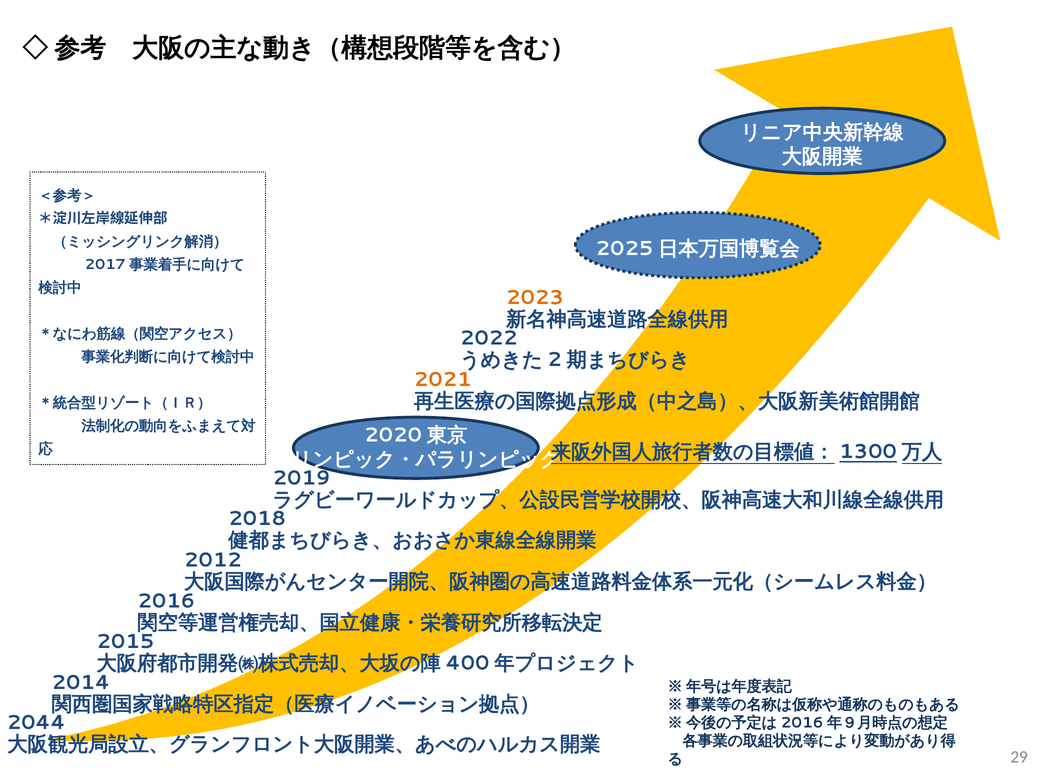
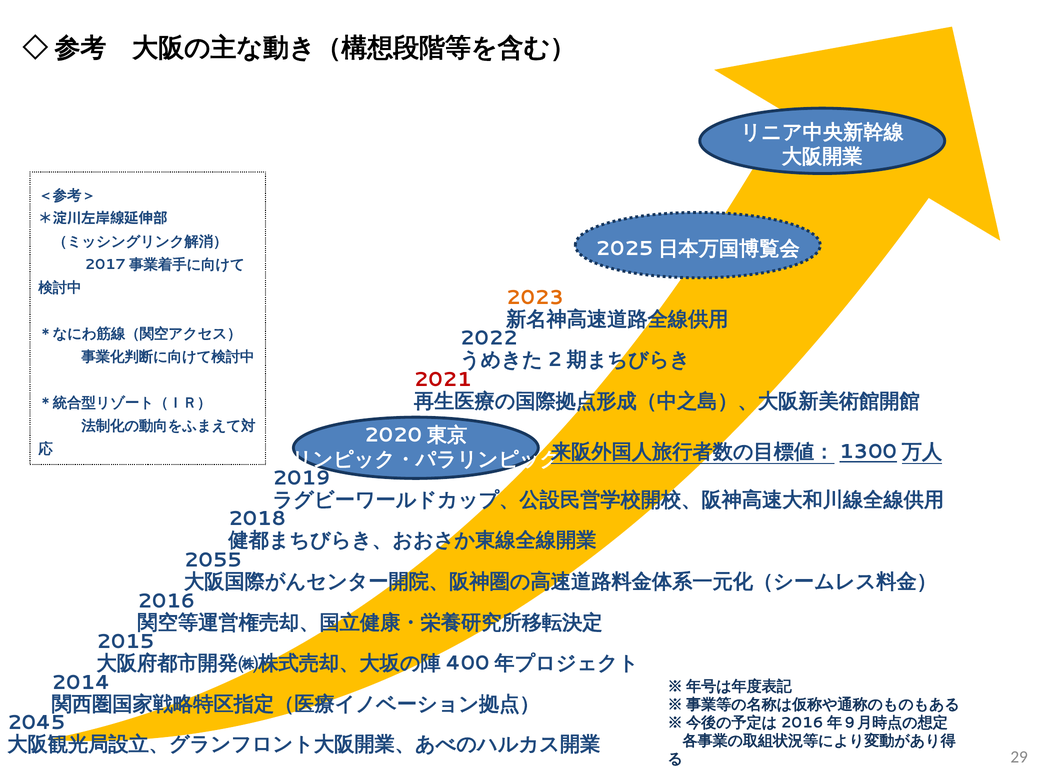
2021 colour: orange -> red (443, 379)
2012: 2012 -> 2055 (213, 560)
2044: 2044 -> 2045 (36, 722)
